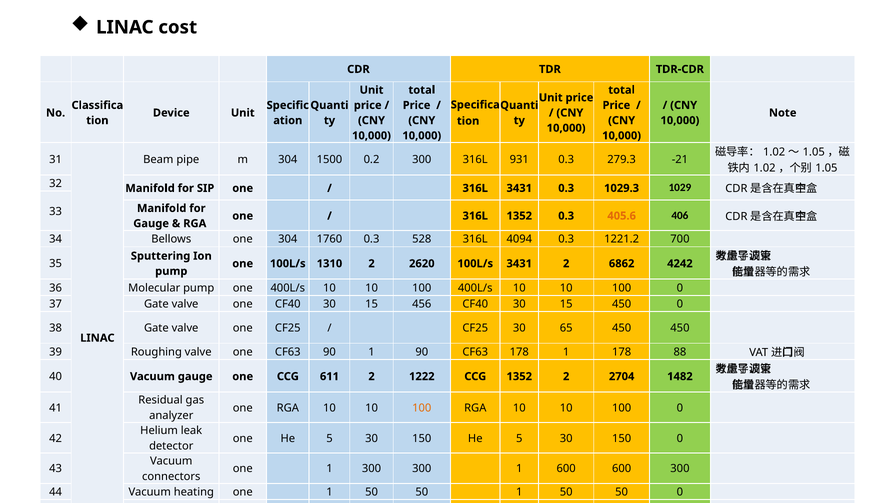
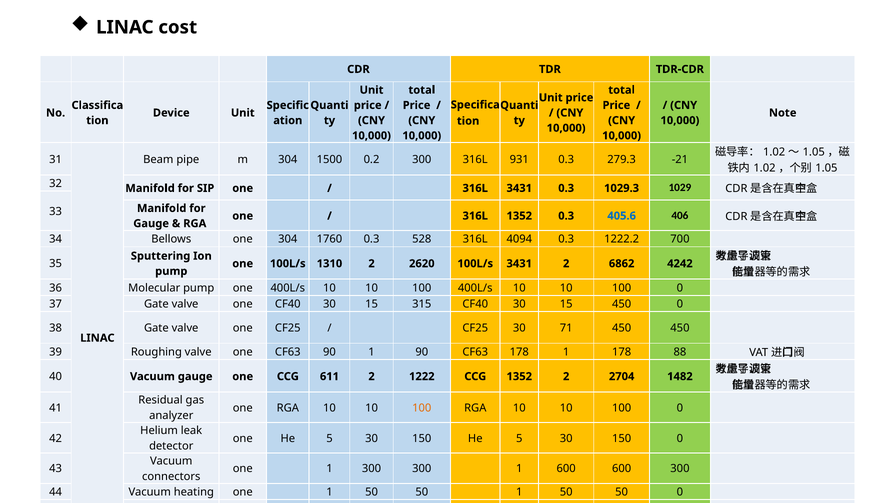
405.6 colour: orange -> blue (622, 216)
1221.2: 1221.2 -> 1222.2 (622, 239)
456: 456 -> 315 (422, 304)
65: 65 -> 71 (566, 328)
